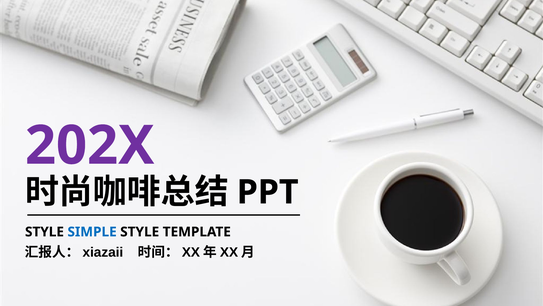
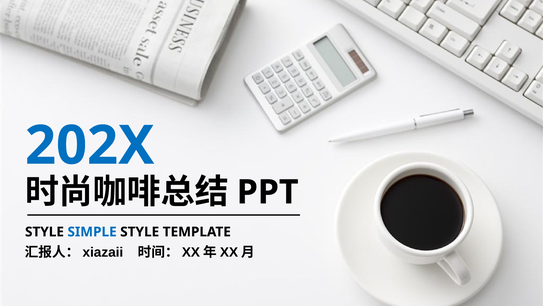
202X colour: purple -> blue (90, 146)
